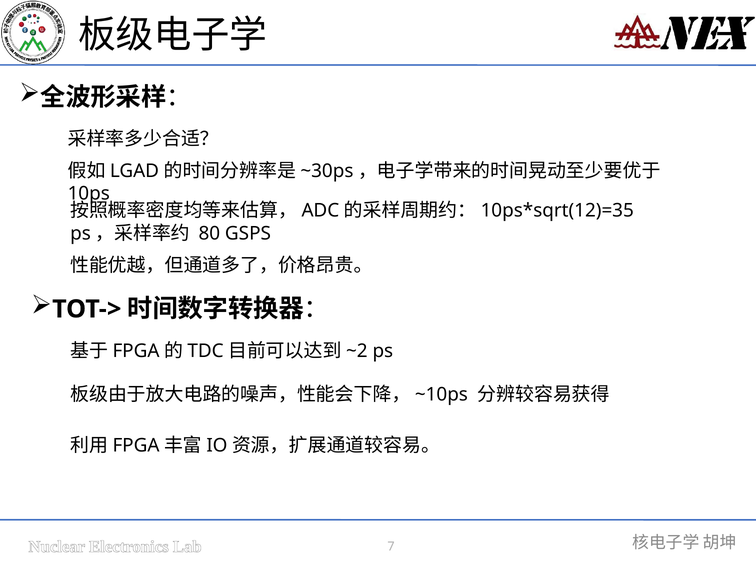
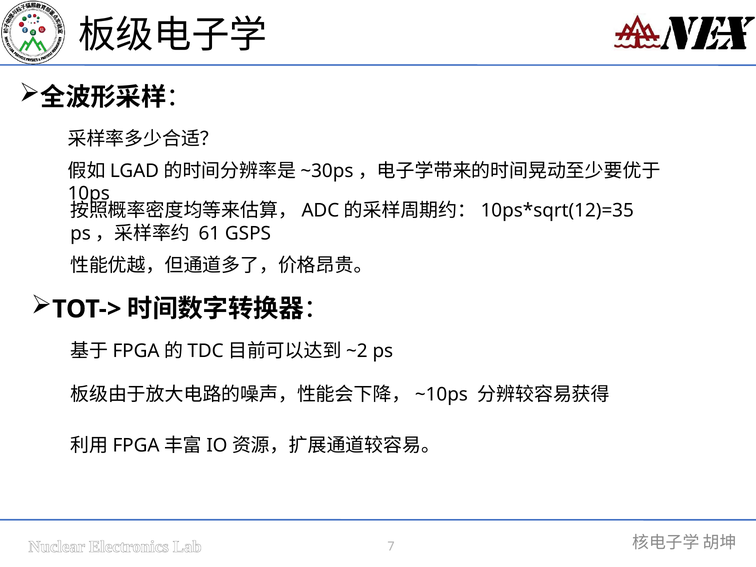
80: 80 -> 61 (209, 233)
